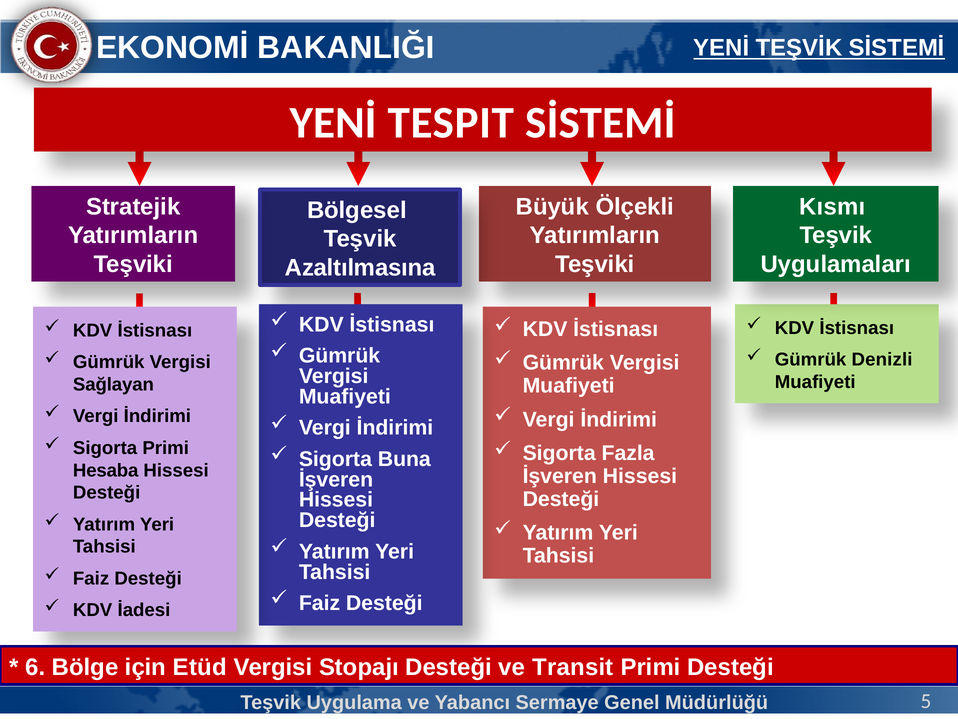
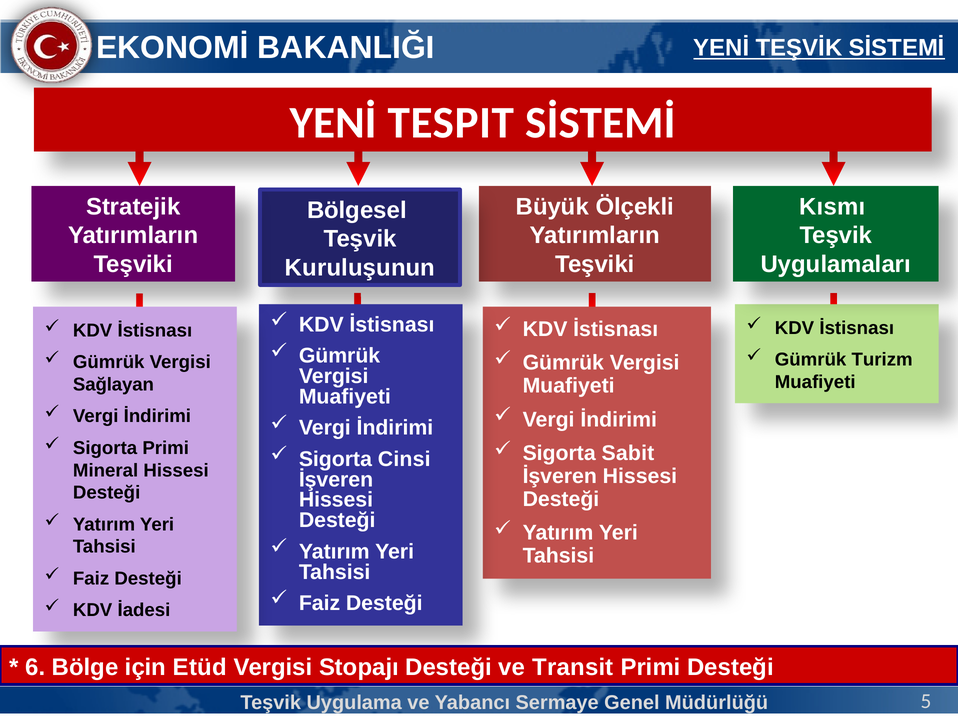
Azaltılmasına: Azaltılmasına -> Kuruluşunun (360, 268)
Denizli: Denizli -> Turizm (882, 359)
Fazla: Fazla -> Sabit (628, 453)
Buna: Buna -> Cinsi (404, 459)
Hesaba: Hesaba -> Mineral (106, 470)
